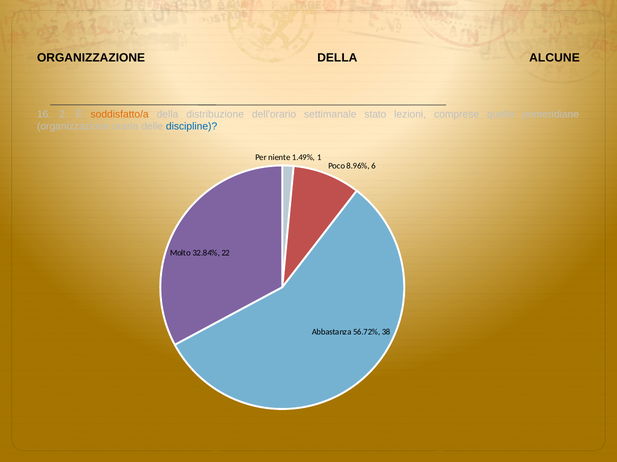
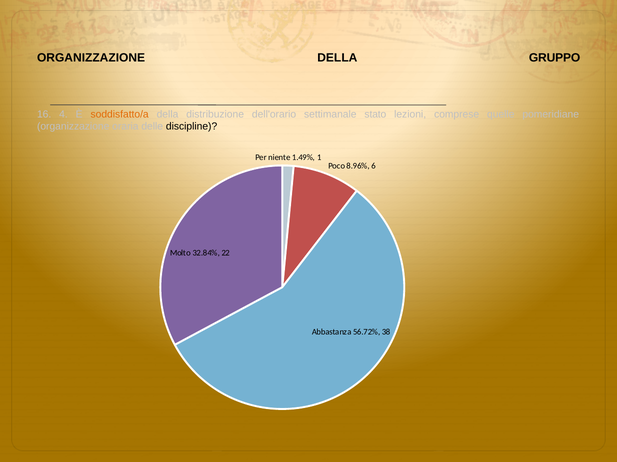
ALCUNE: ALCUNE -> GRUPPO (555, 58)
2: 2 -> 4 (63, 114)
discipline colour: blue -> black (192, 127)
